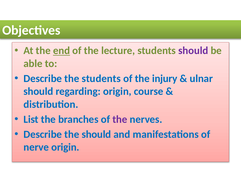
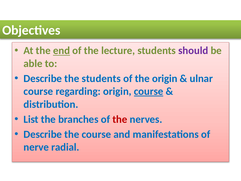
the injury: injury -> origin (165, 78)
should: should -> course (38, 91)
course underline: none -> present (149, 91)
the colour: purple -> red (120, 119)
the should: should -> course (96, 134)
nerve origin: origin -> radial (65, 147)
